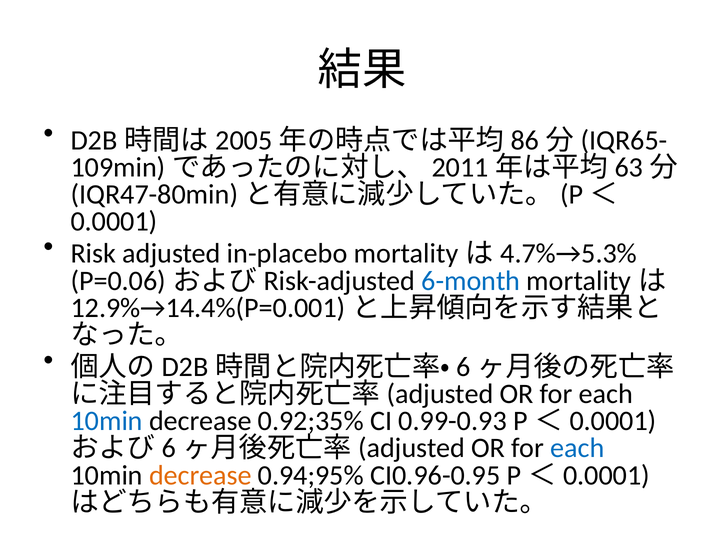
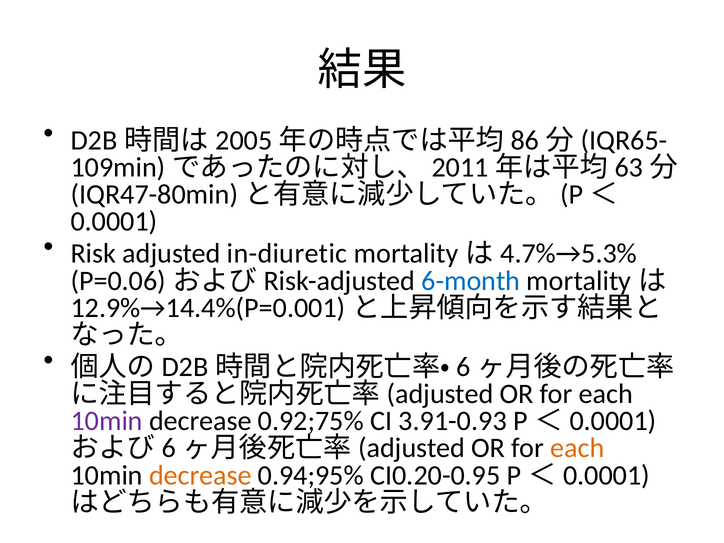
in-placebo: in-placebo -> in-diuretic (287, 254)
10min colour: blue -> purple (107, 421)
0.92;35%: 0.92;35% -> 0.92;75% (311, 421)
0.99-0.93: 0.99-0.93 -> 3.91-0.93 (453, 421)
each colour: blue -> orange (577, 448)
CI0.96-0.95: CI0.96-0.95 -> CI0.20-0.95 (435, 475)
